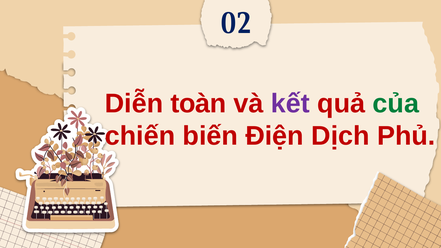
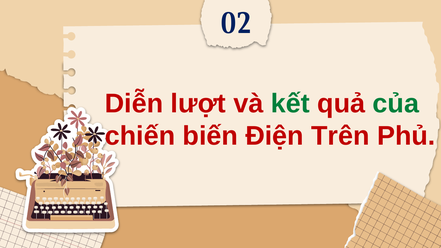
toàn: toàn -> lượt (198, 104)
kết colour: purple -> green (290, 104)
Dịch: Dịch -> Trên (340, 136)
